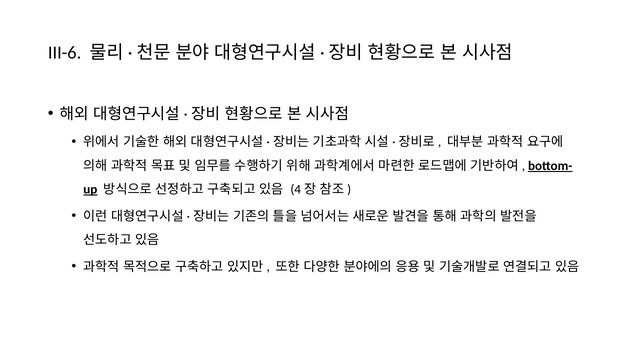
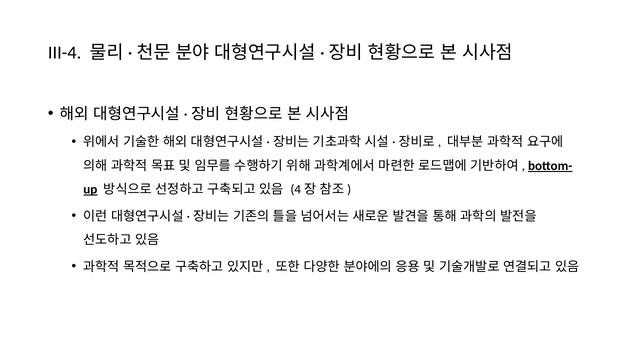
III-6: III-6 -> III-4 (65, 53)
